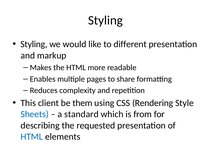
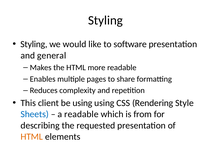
different: different -> software (130, 44)
markup: markup -> general (52, 56)
be them: them -> using (82, 103)
a standard: standard -> readable (81, 114)
HTML colour: blue -> orange (32, 137)
